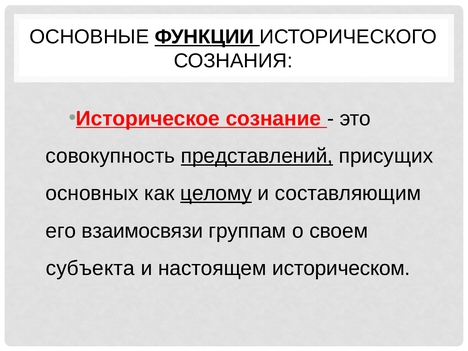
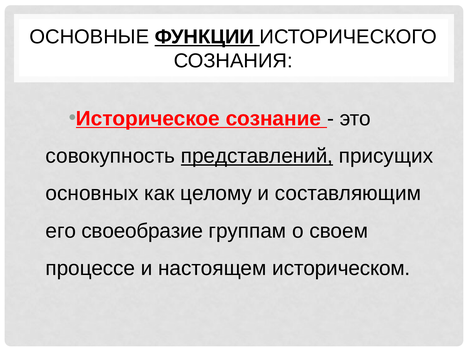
целому underline: present -> none (216, 193)
взаимосвязи: взаимосвязи -> своеобразие (142, 231)
субъекта: субъекта -> процессе (90, 268)
